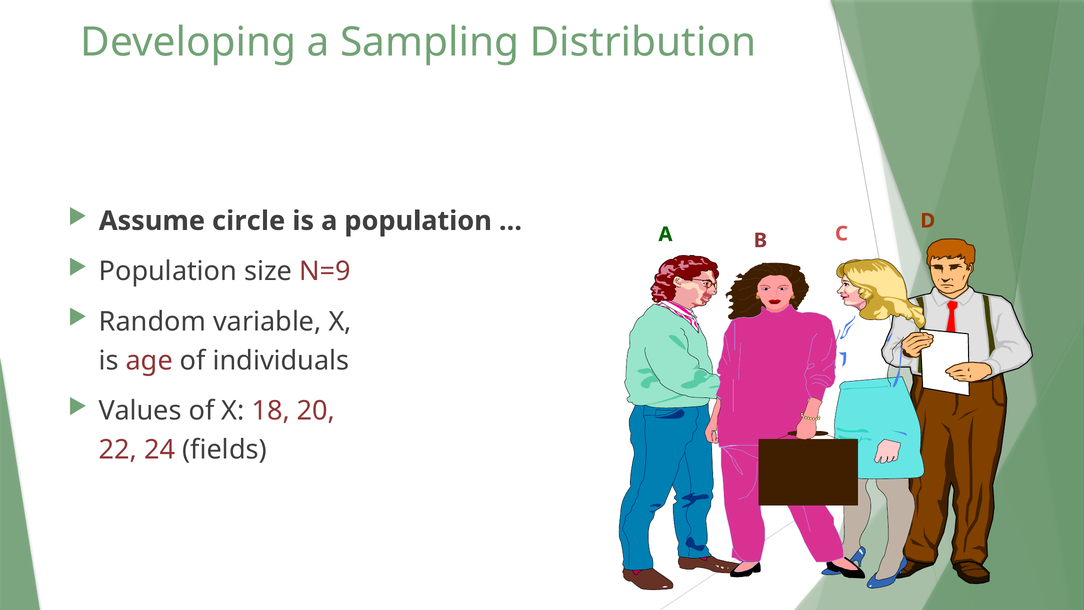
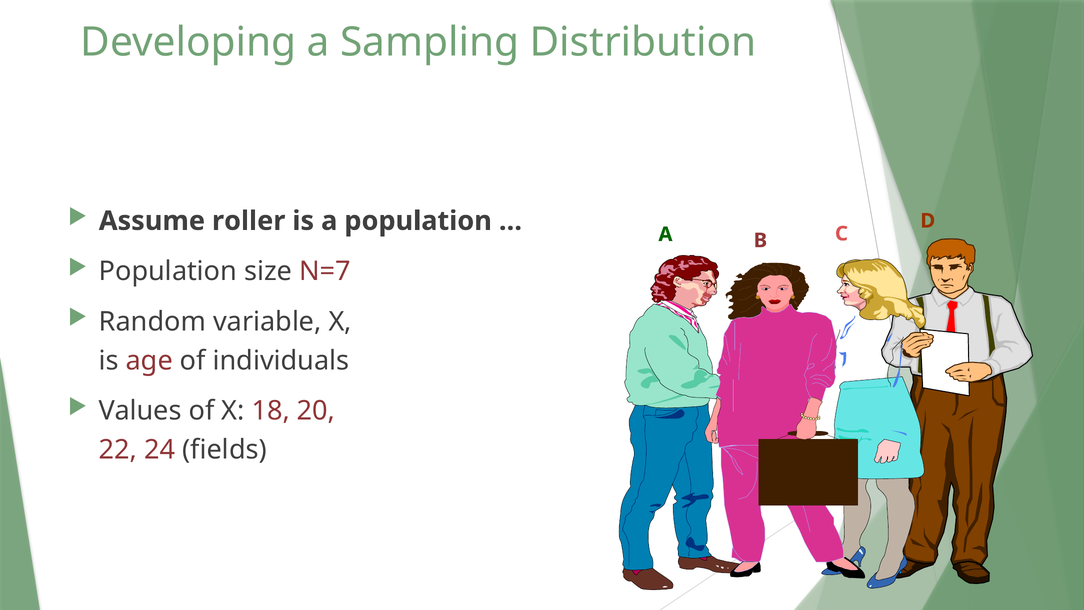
circle: circle -> roller (249, 221)
N=9: N=9 -> N=7 (325, 271)
